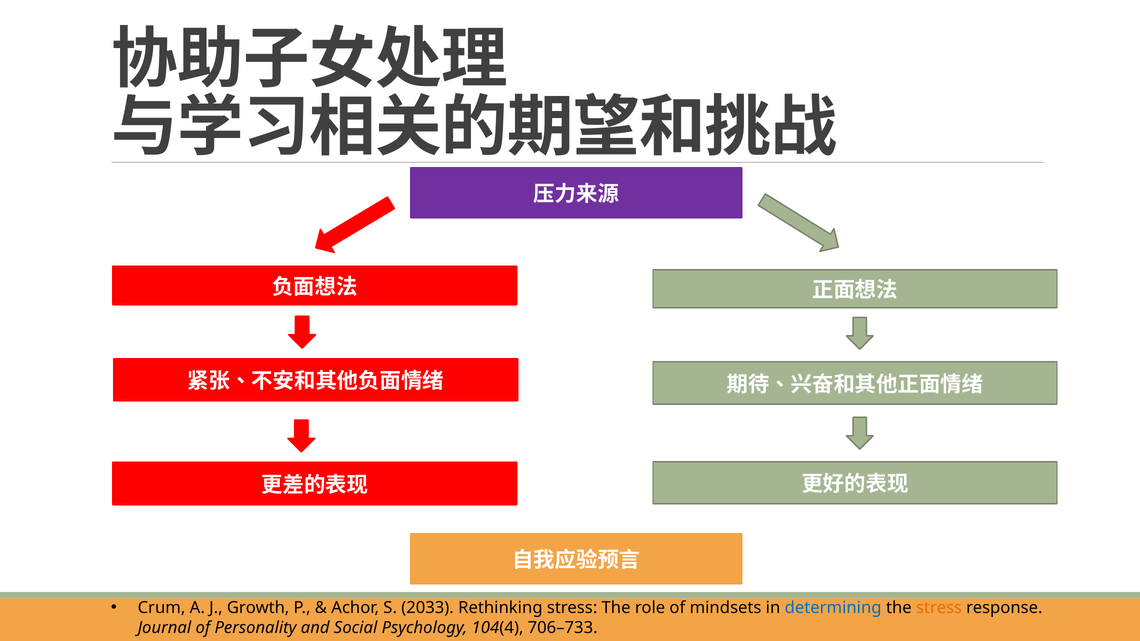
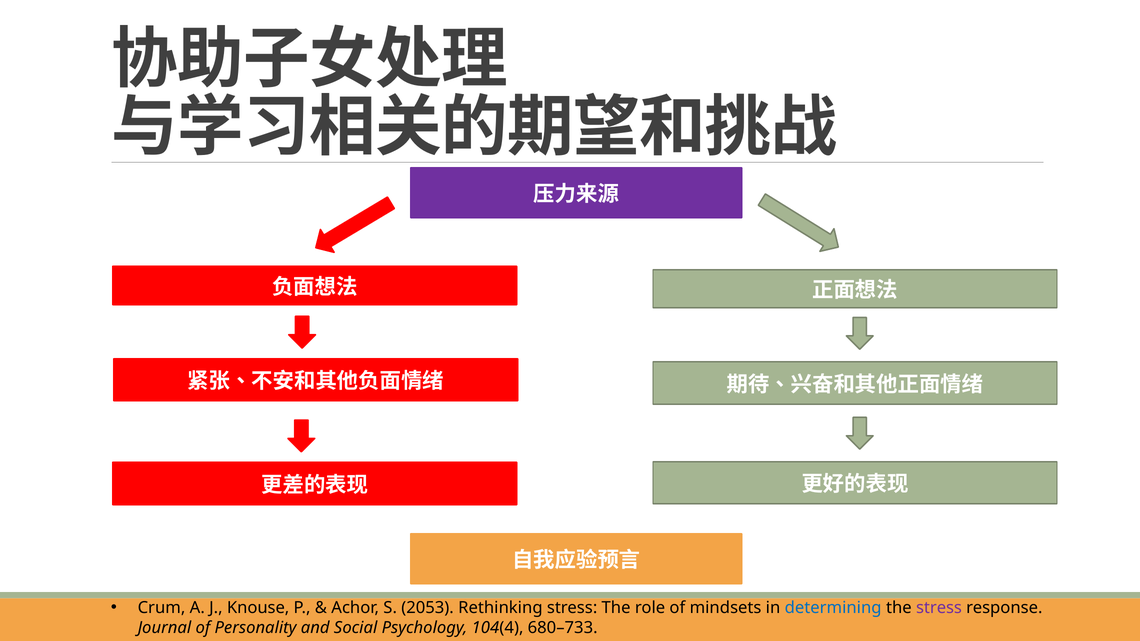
Growth: Growth -> Knouse (258, 608)
2033: 2033 -> 2053 (428, 608)
stress colour: orange -> purple (939, 608)
706–733: 706–733 -> 680–733 (563, 628)
